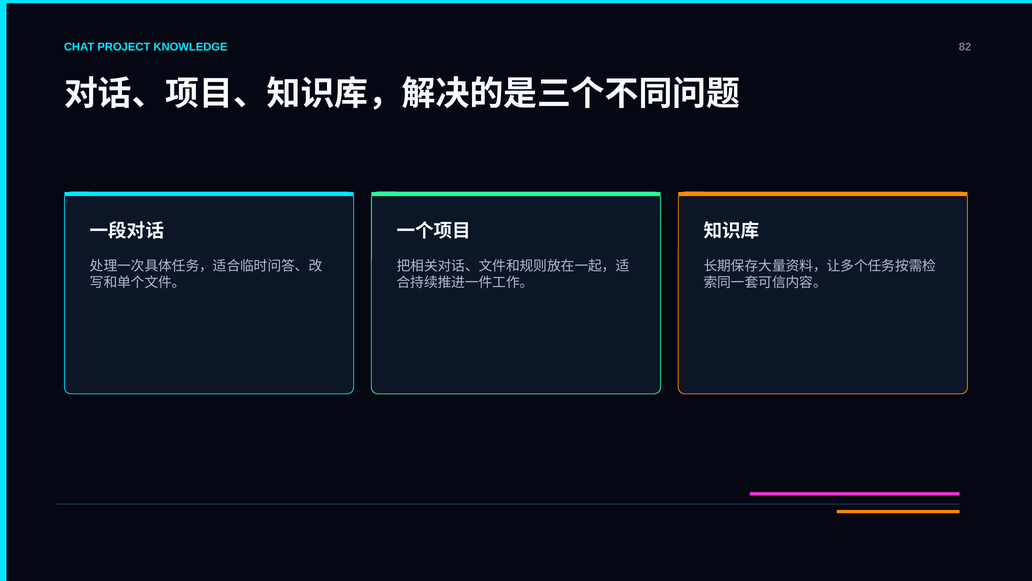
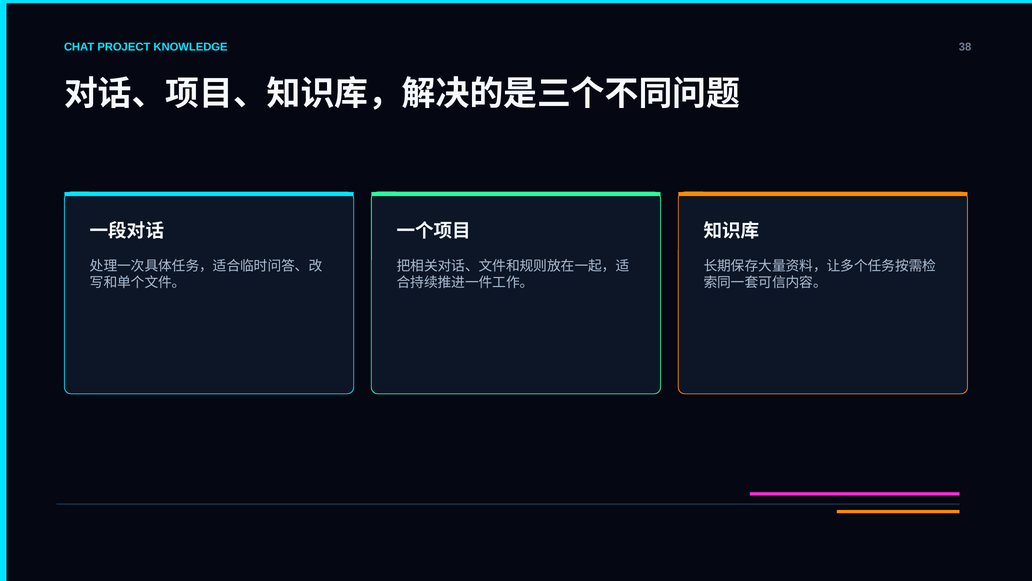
82: 82 -> 38 (965, 47)
